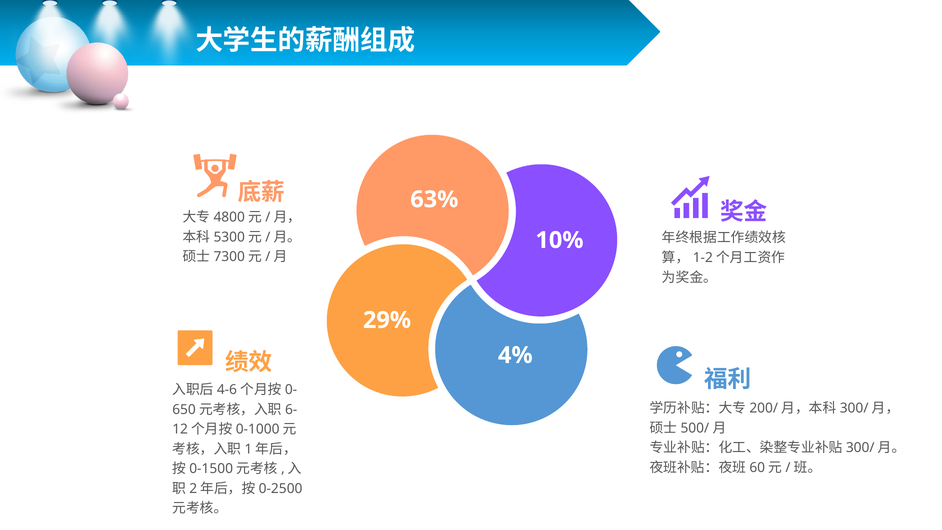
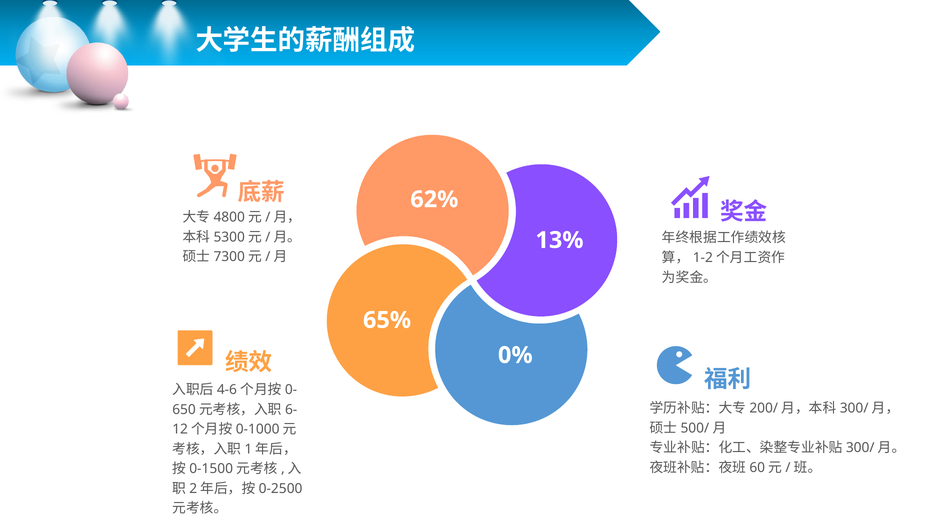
63%: 63% -> 62% (434, 199)
10%: 10% -> 13% (559, 240)
29%: 29% -> 65% (387, 320)
4%: 4% -> 0% (515, 355)
